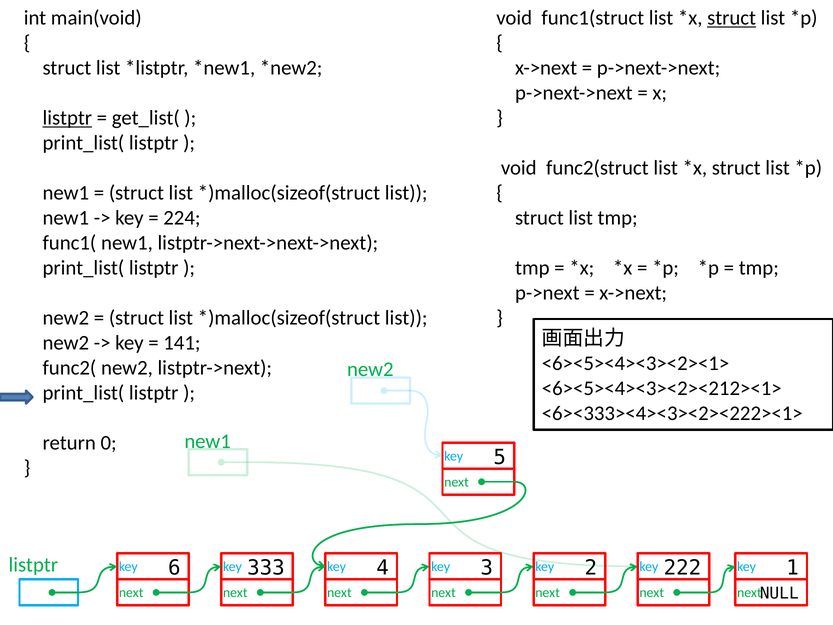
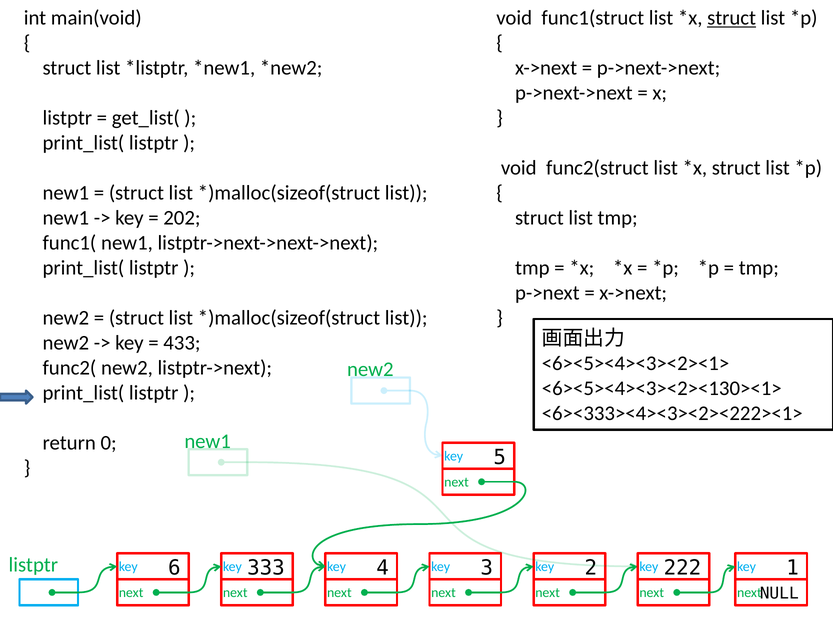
listptr underline: present -> none (67, 118)
224: 224 -> 202 (182, 218)
141: 141 -> 433 (182, 343)
<6><5><4><3><2><212><1>: <6><5><4><3><2><212><1> -> <6><5><4><3><2><130><1> (662, 388)
